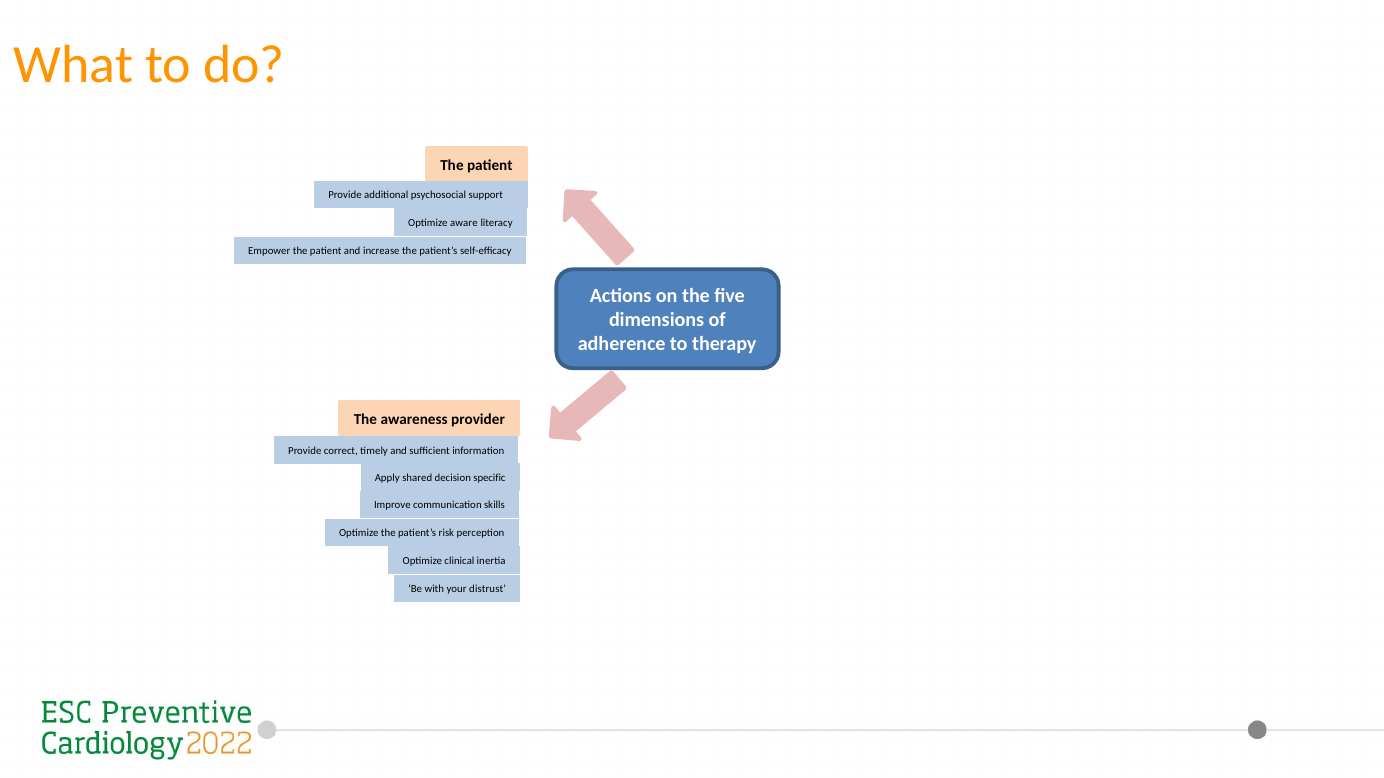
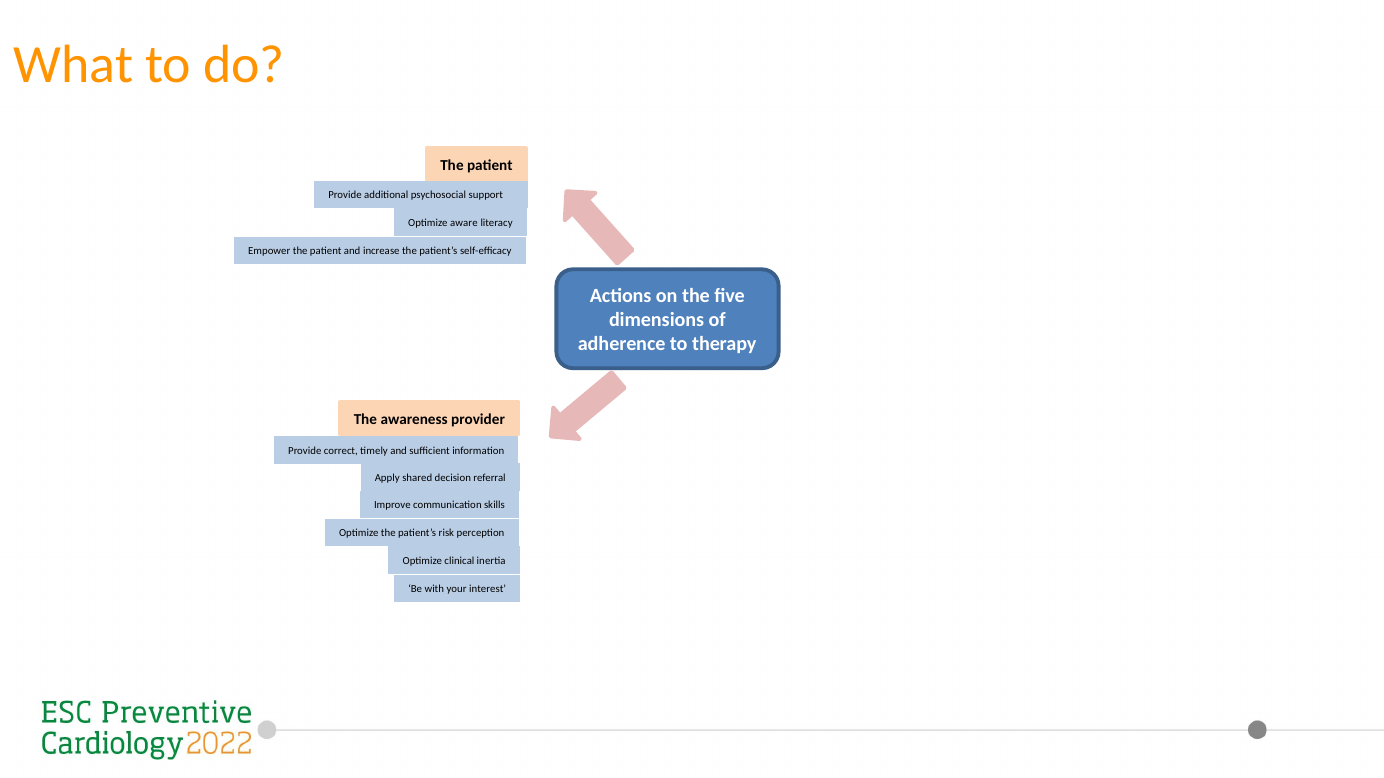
specific: specific -> referral (489, 478)
distrust: distrust -> interest (488, 590)
